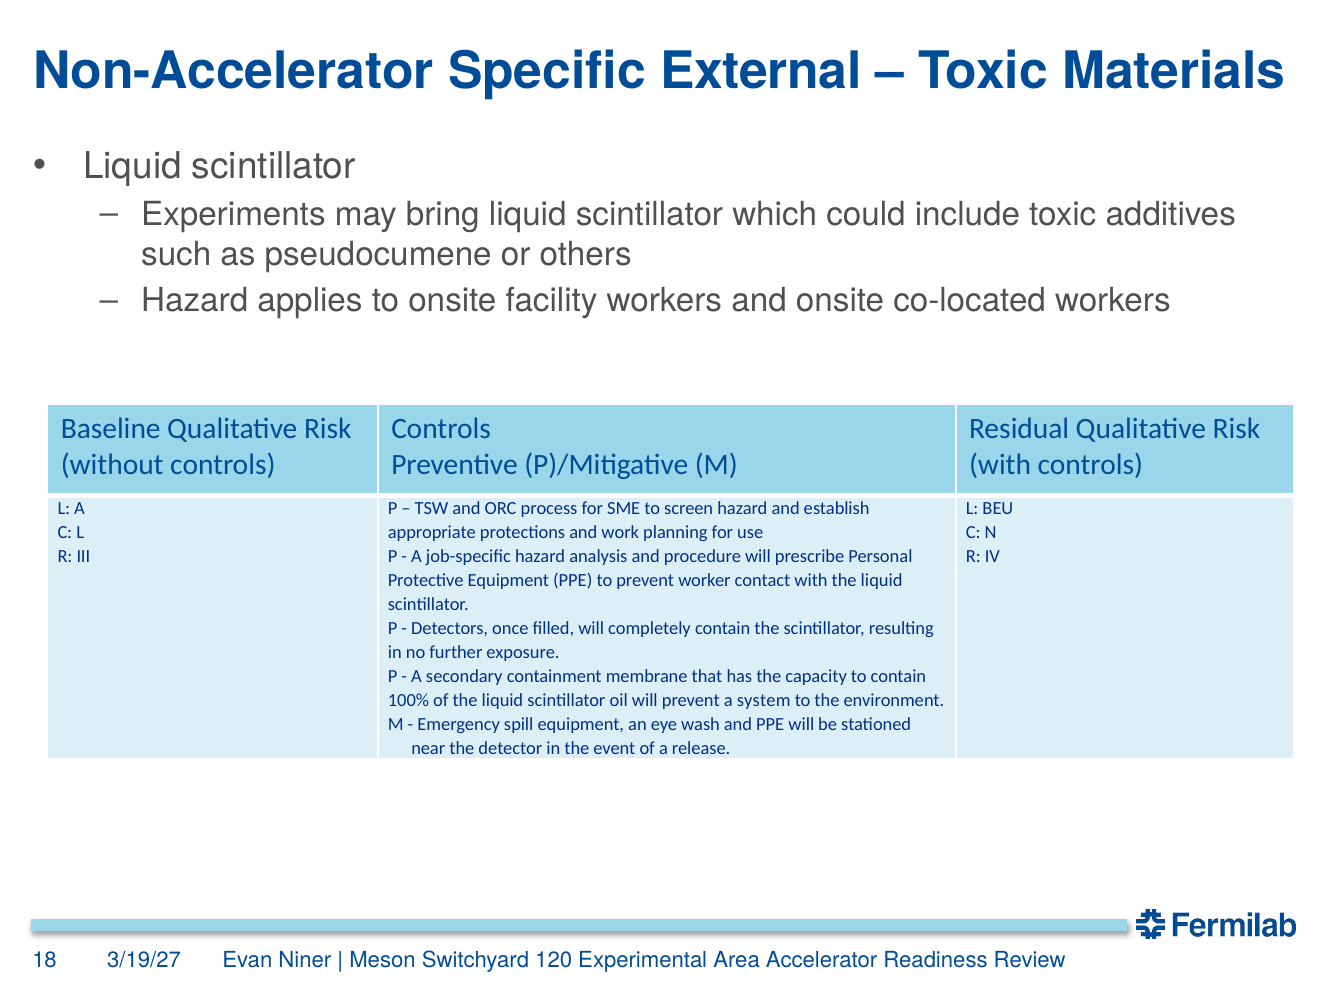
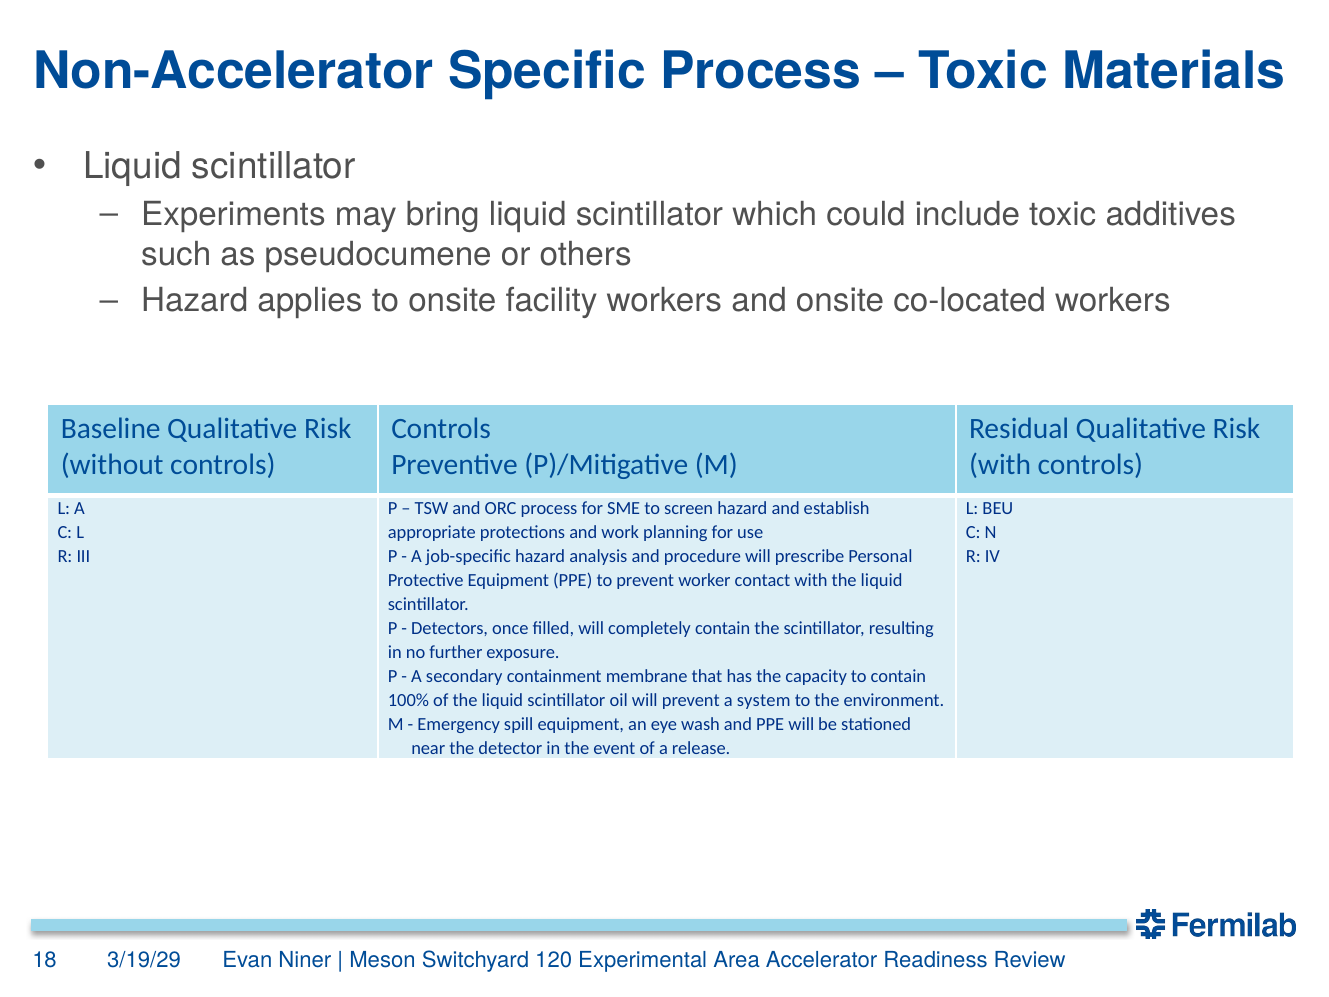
Specific External: External -> Process (761, 71)
3/19/27: 3/19/27 -> 3/19/29 (144, 960)
